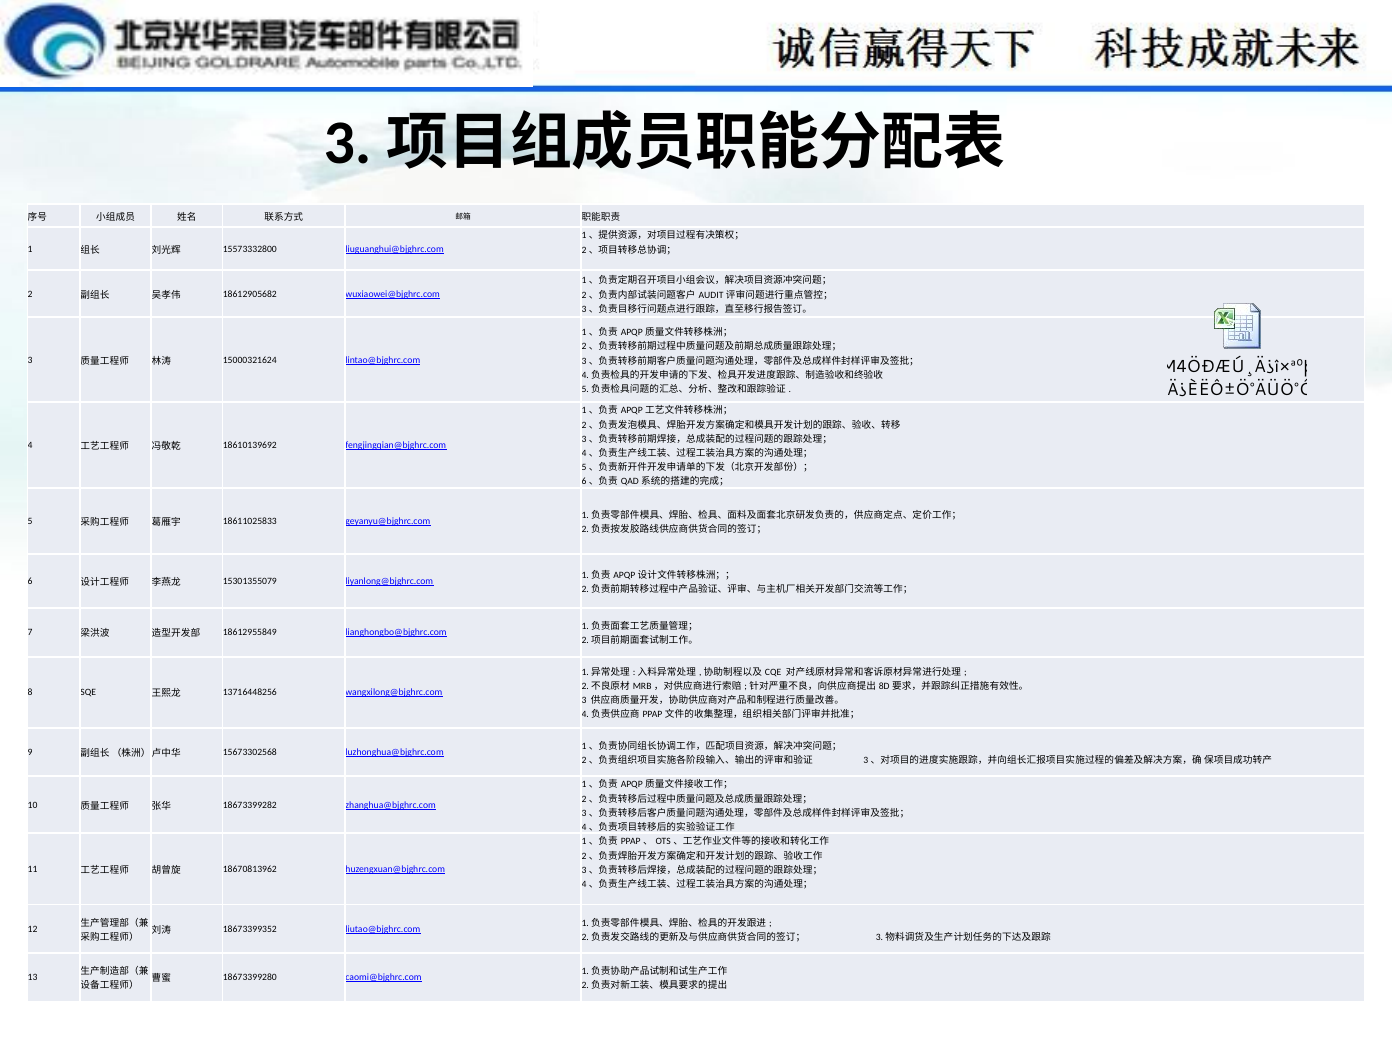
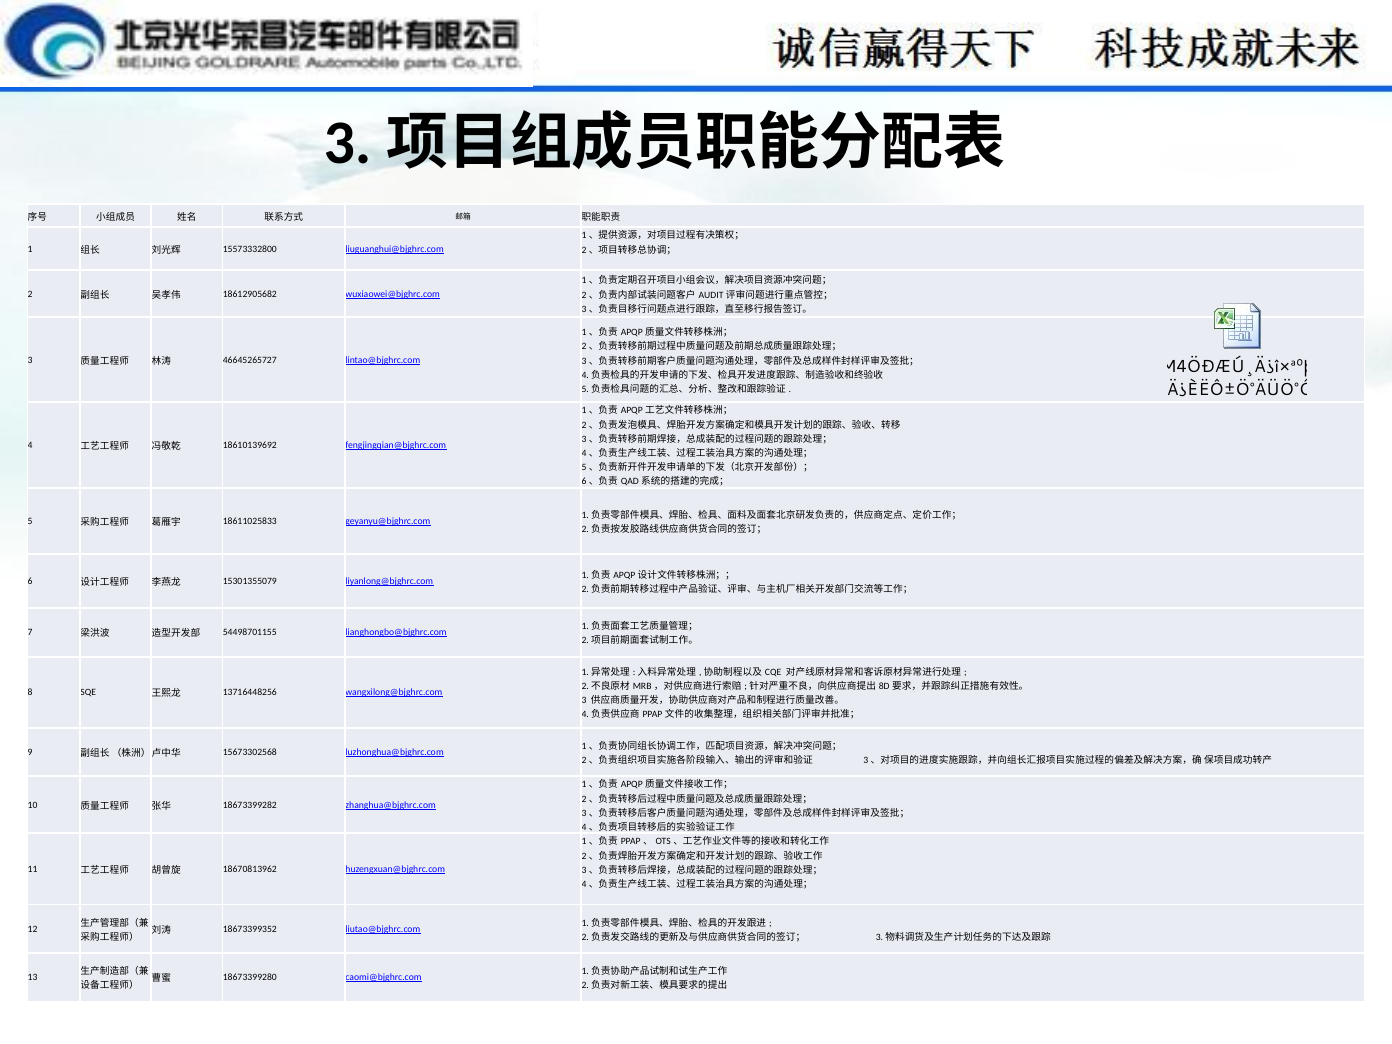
15000321624: 15000321624 -> 46645265727 (250, 360)
18612955849: 18612955849 -> 54498701155 (250, 633)
